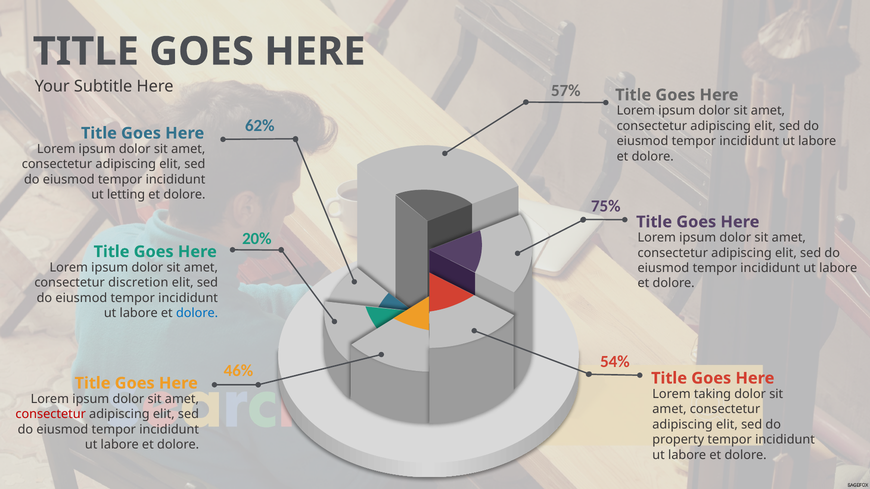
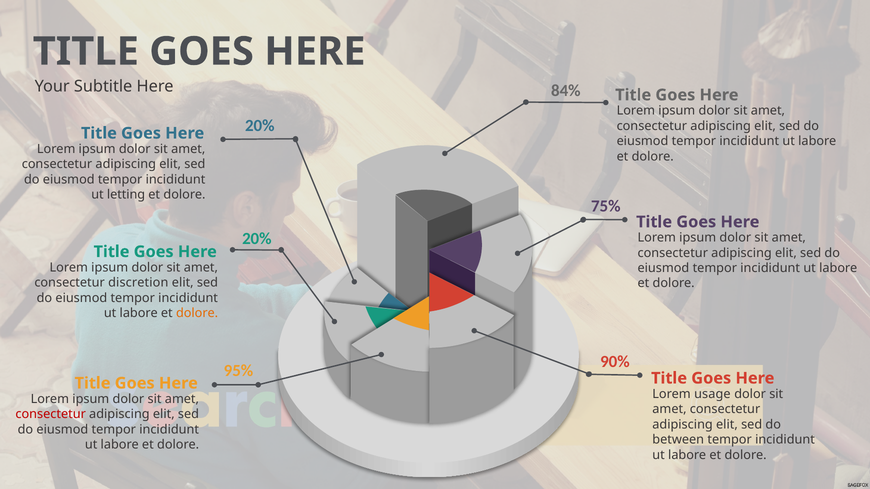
57%: 57% -> 84% (566, 91)
62%: 62% -> 20% (260, 126)
dolore colour: blue -> orange (197, 313)
54%: 54% -> 90% (615, 362)
46%: 46% -> 95% (238, 371)
taking: taking -> usage (712, 394)
property: property -> between (678, 440)
